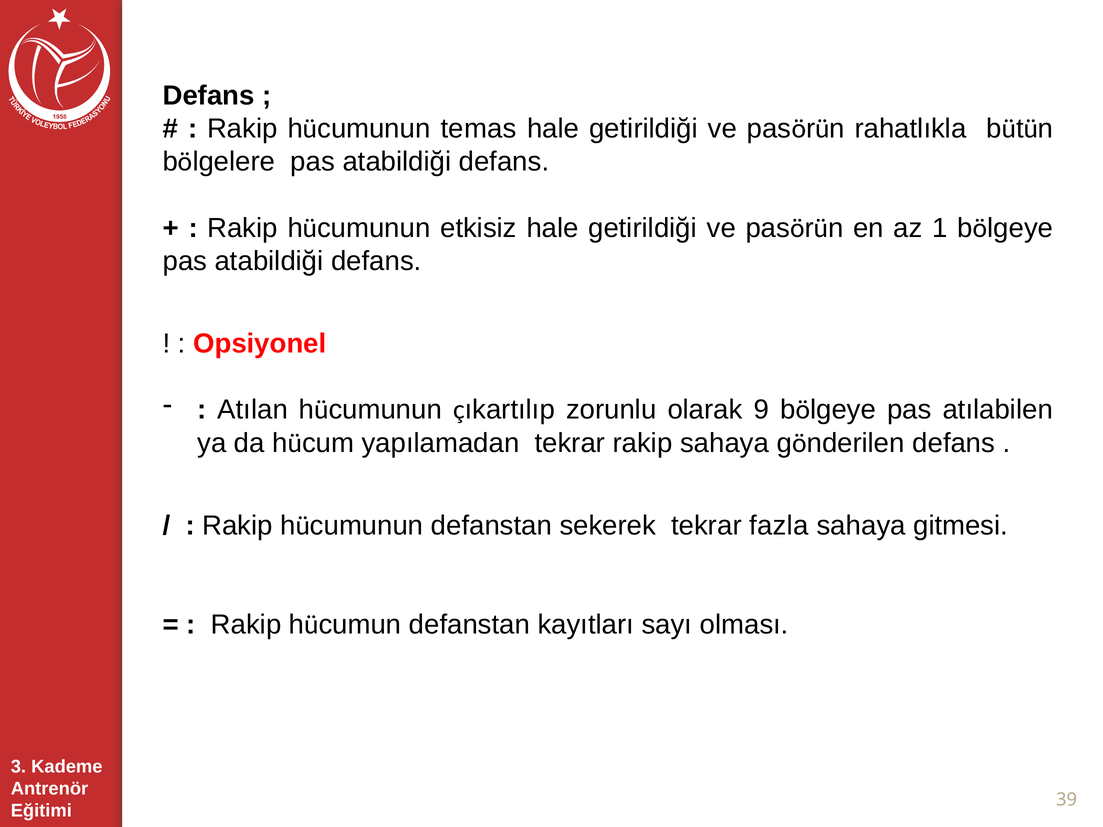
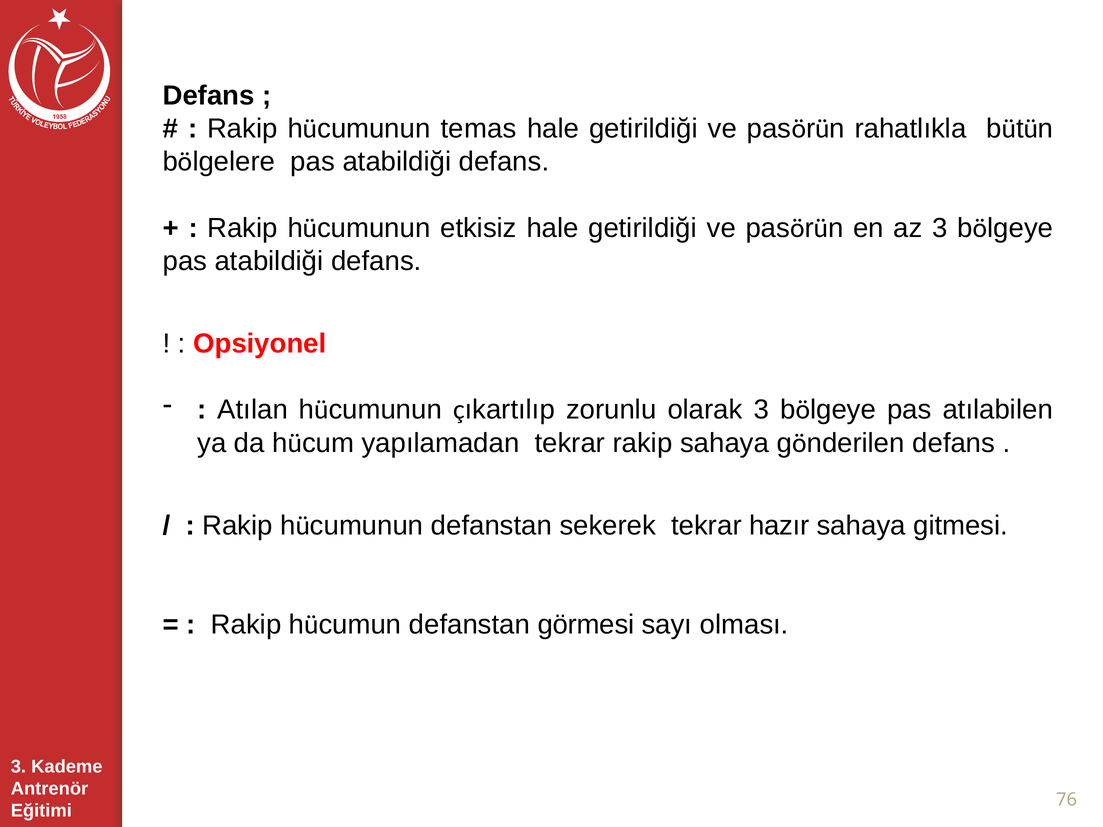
az 1: 1 -> 3 (940, 228)
olarak 9: 9 -> 3 (761, 410)
fazla: fazla -> hazır (779, 526)
kayıtları: kayıtları -> görmesi (586, 625)
39: 39 -> 76 (1067, 800)
